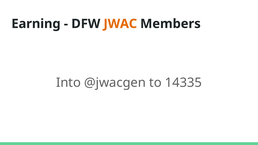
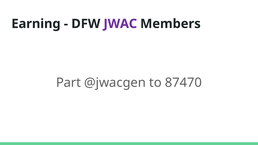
JWAC colour: orange -> purple (120, 24)
Into: Into -> Part (68, 83)
14335: 14335 -> 87470 (183, 83)
